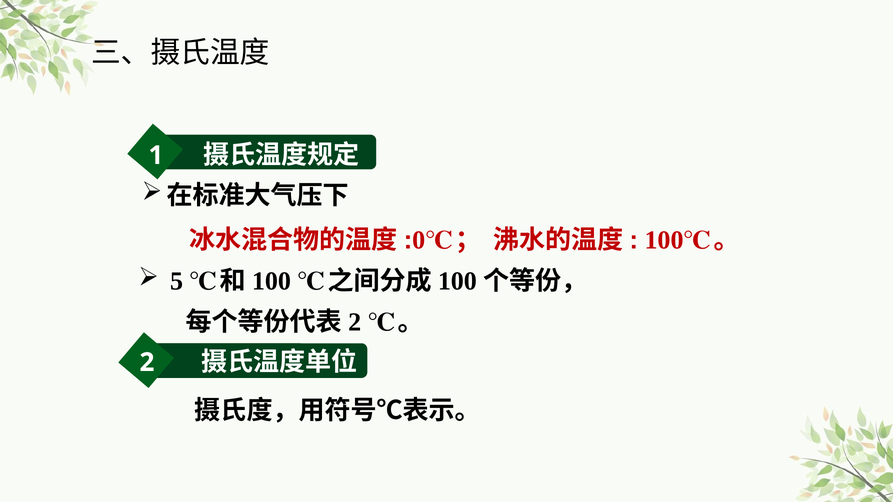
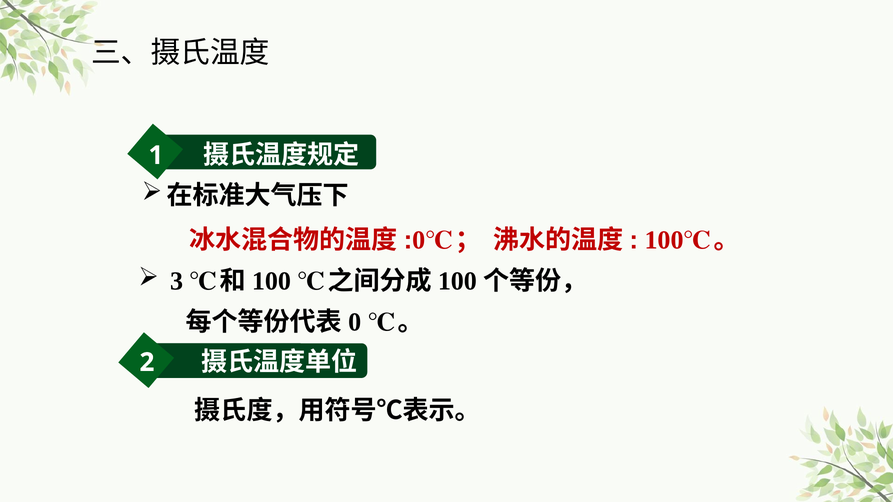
5: 5 -> 3 (177, 281)
2: 2 -> 0 (355, 322)
